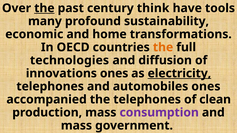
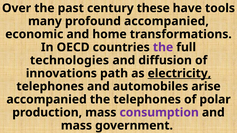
the underline: present -> none (44, 8)
think: think -> these (153, 8)
profound sustainability: sustainability -> accompanied (166, 21)
the colour: orange -> purple (163, 47)
innovations ones: ones -> path (114, 74)
automobiles ones: ones -> arise (206, 87)
clean: clean -> polar (215, 100)
